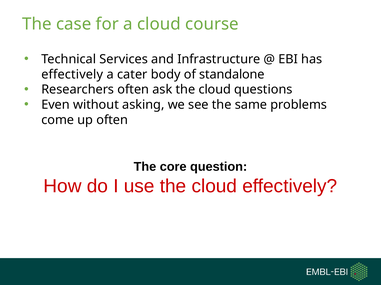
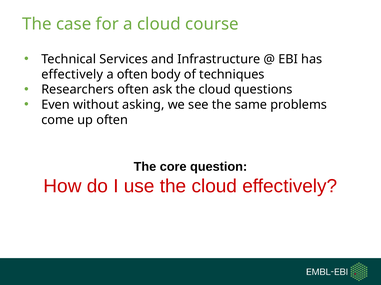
a cater: cater -> often (132, 75)
standalone: standalone -> techniques (232, 75)
